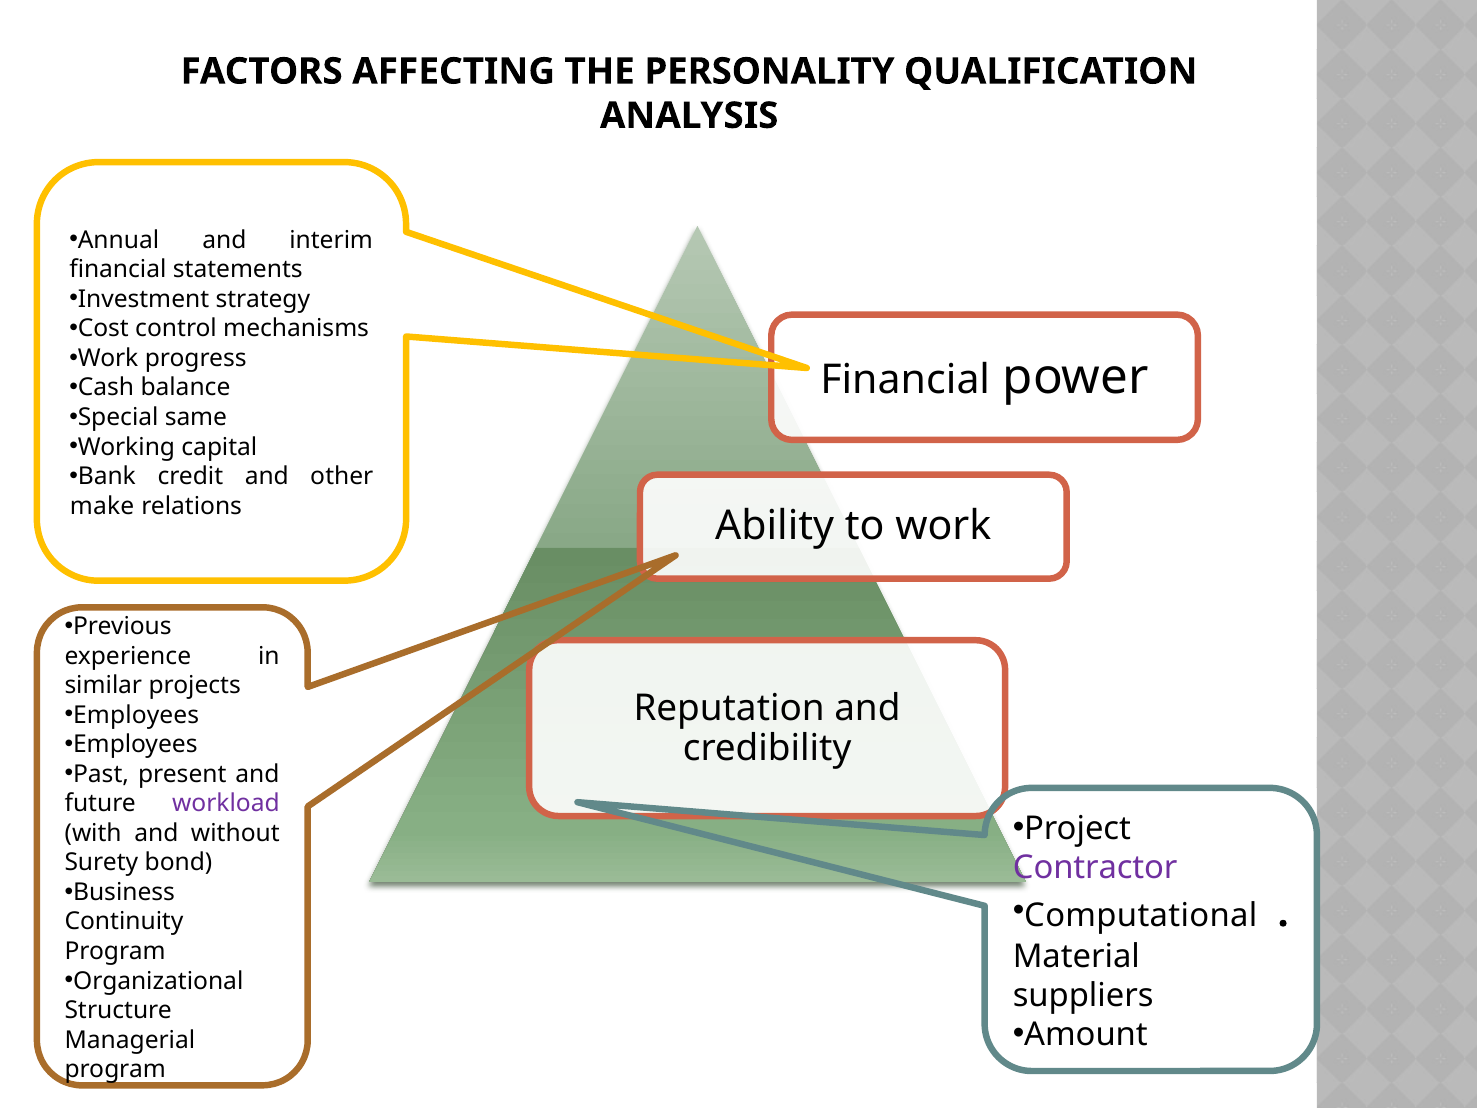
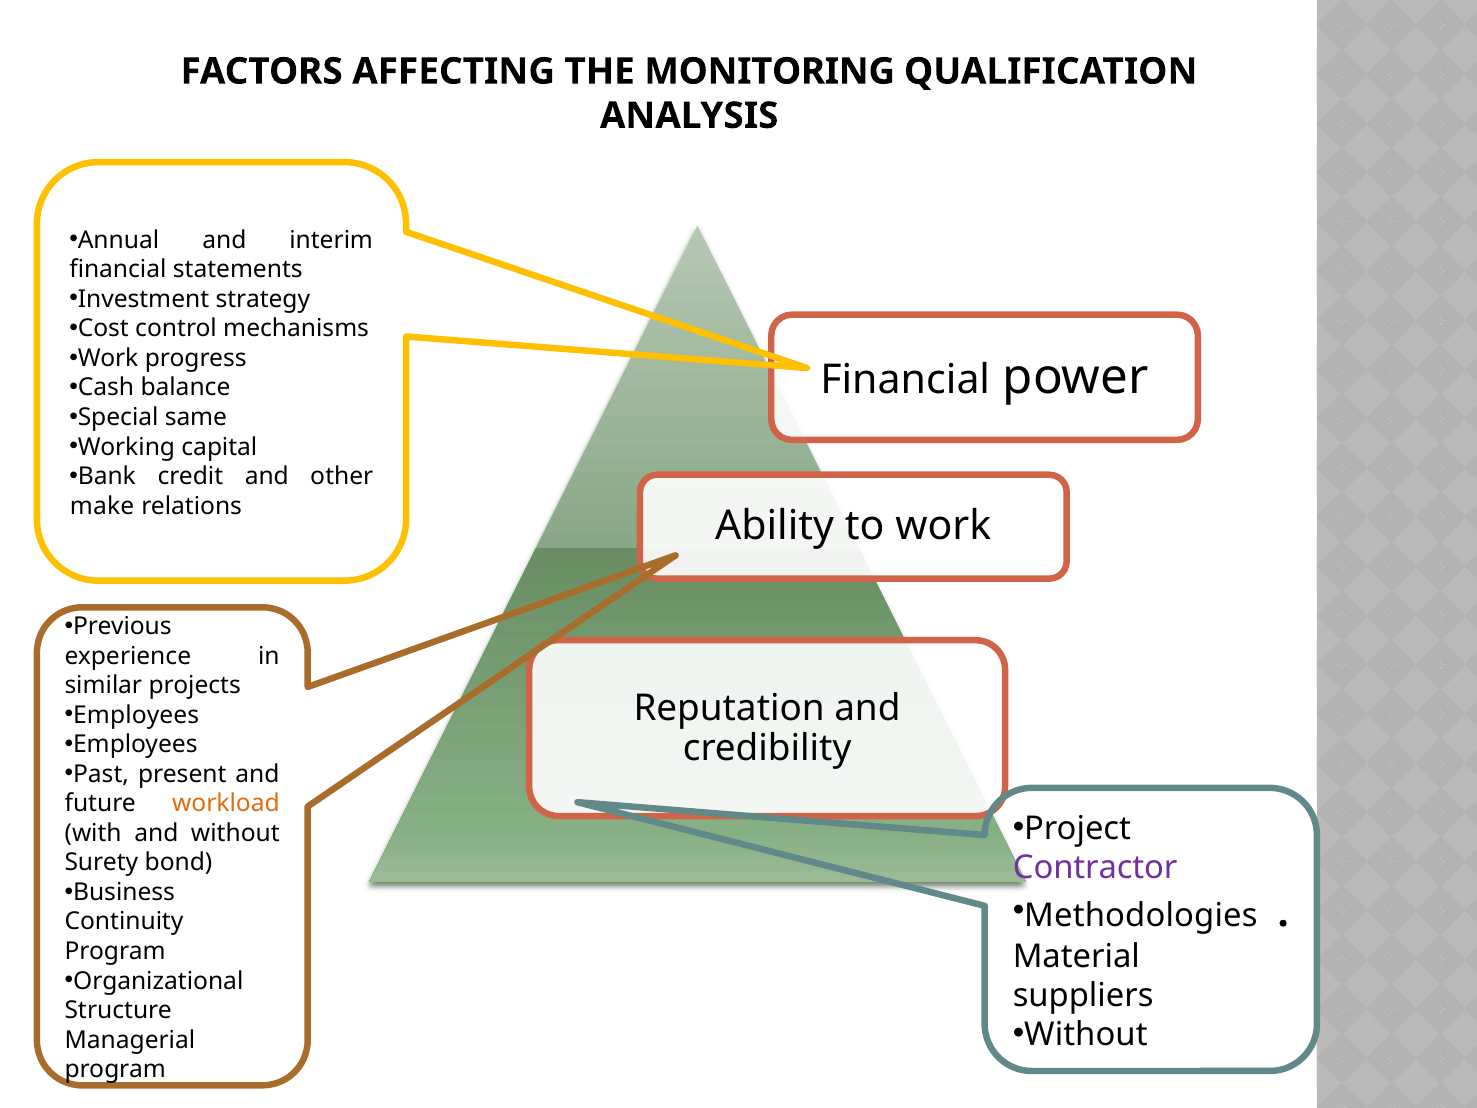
PERSONALITY: PERSONALITY -> MONITORING (770, 71)
workload colour: purple -> orange (226, 803)
Computational: Computational -> Methodologies (1141, 915)
Amount: Amount -> Without (1086, 1035)
